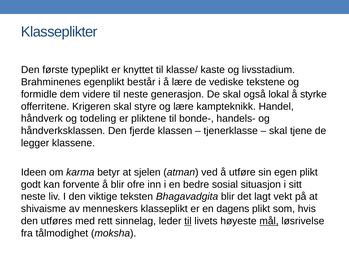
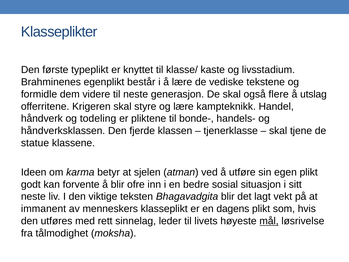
lokal: lokal -> flere (279, 94)
styrke: styrke -> utslag (313, 94)
legger: legger -> statue (35, 143)
shivaisme: shivaisme -> immanent (43, 209)
til underline: present -> none (188, 221)
